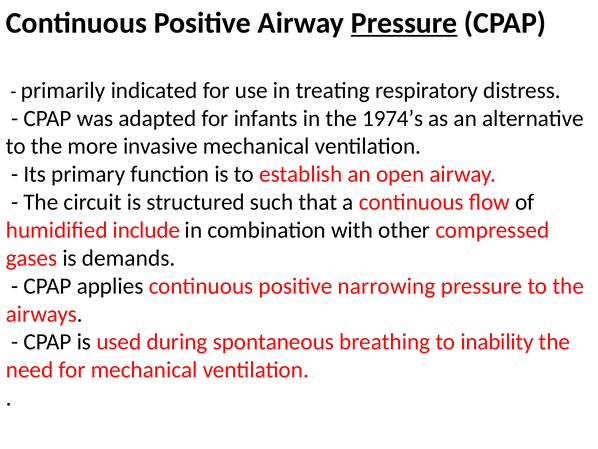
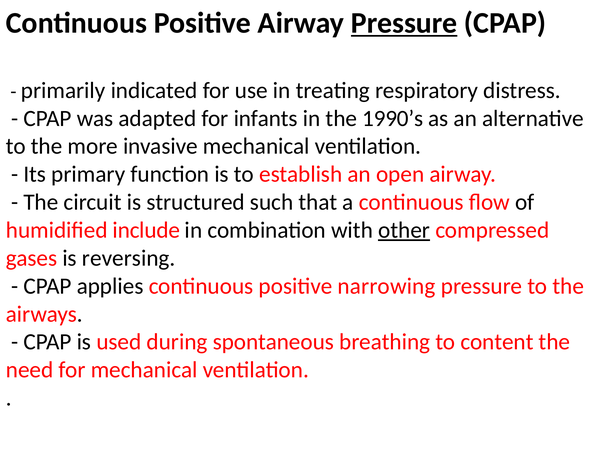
1974’s: 1974’s -> 1990’s (393, 118)
other underline: none -> present (404, 230)
demands: demands -> reversing (129, 258)
inability: inability -> content (497, 342)
